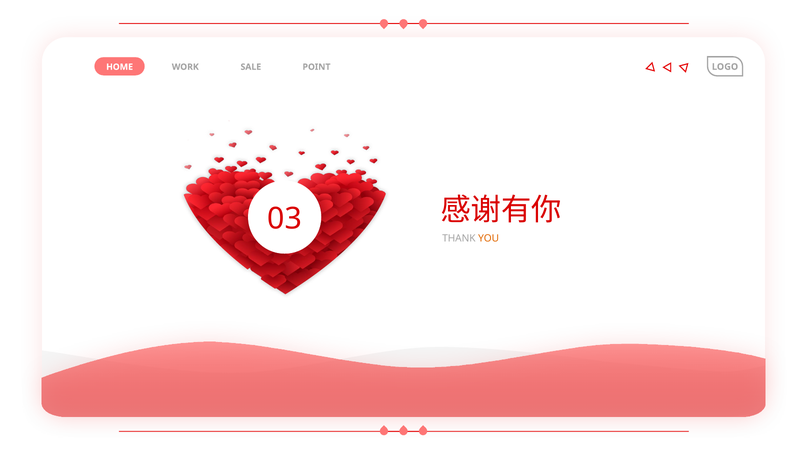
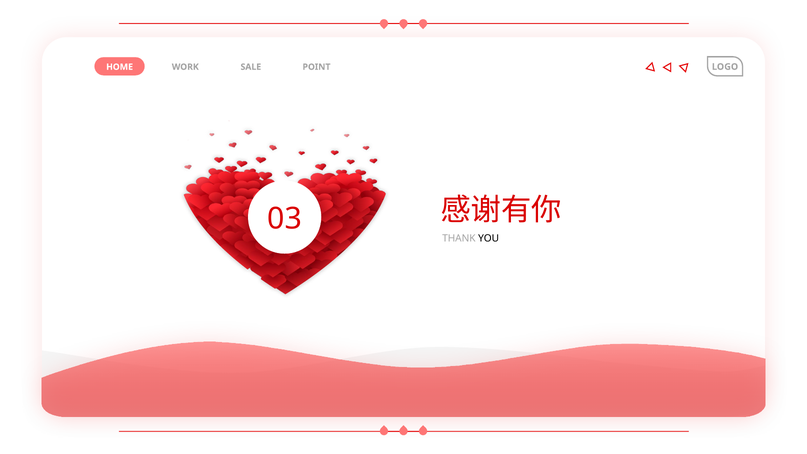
YOU colour: orange -> black (489, 239)
